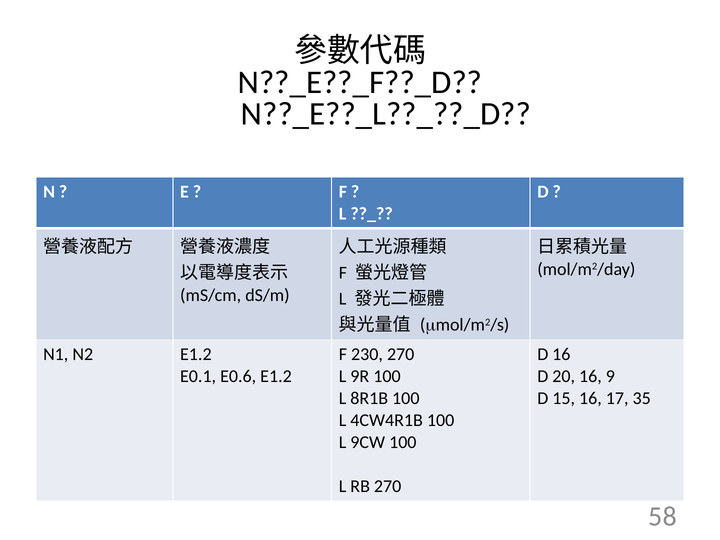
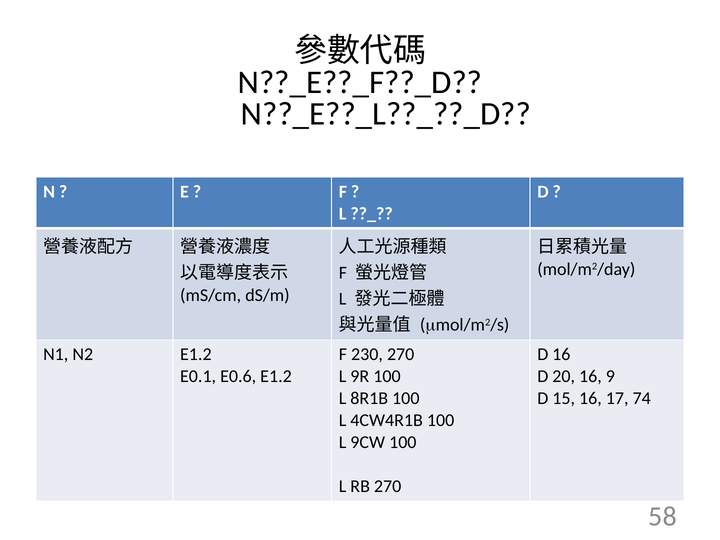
35: 35 -> 74 (642, 398)
